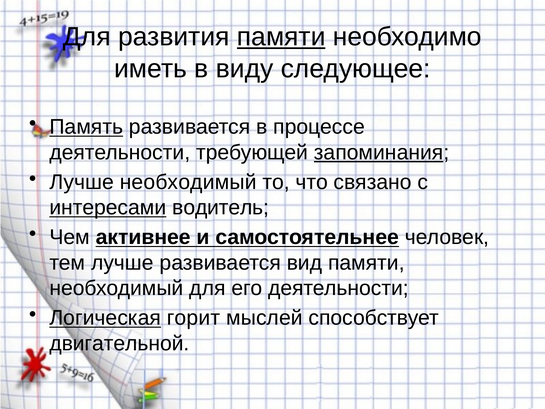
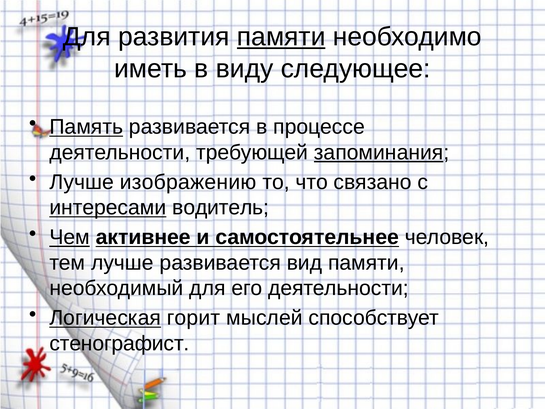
Лучше необходимый: необходимый -> изображению (188, 182)
Чем underline: none -> present (70, 237)
двигательной: двигательной -> стенографист (119, 343)
